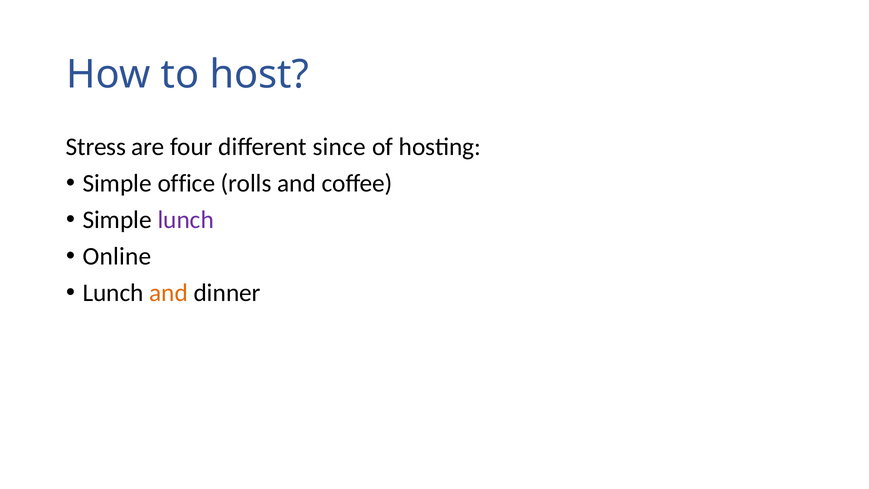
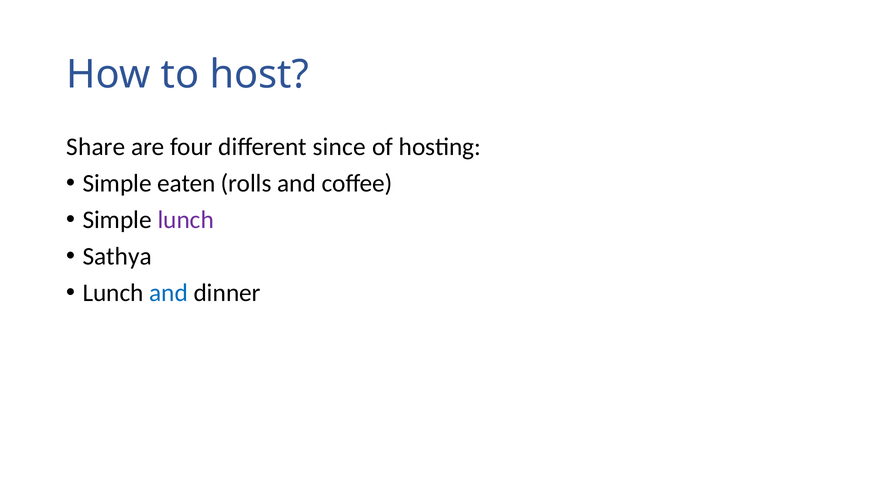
Stress: Stress -> Share (96, 147)
office: office -> eaten (186, 183)
Online: Online -> Sathya (117, 256)
and colour: orange -> blue (169, 293)
